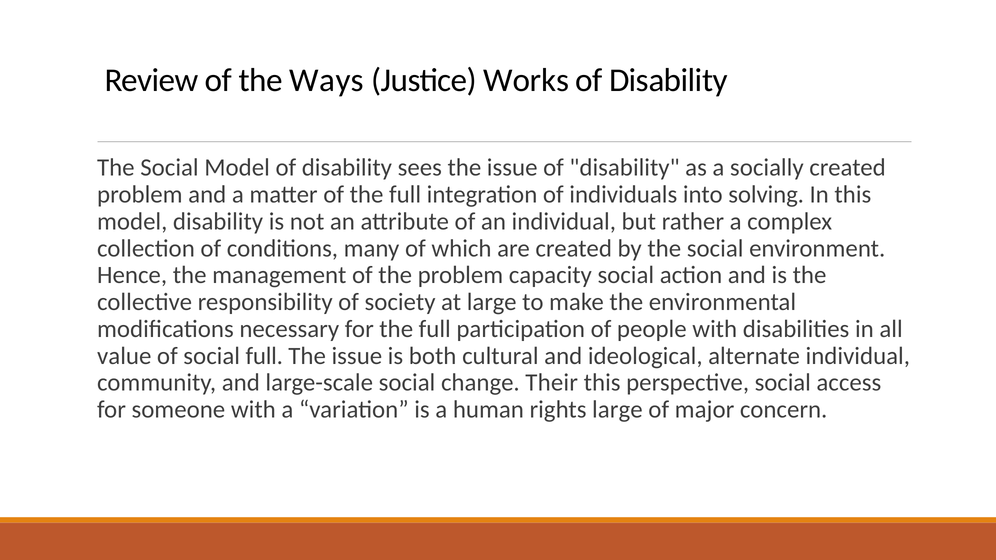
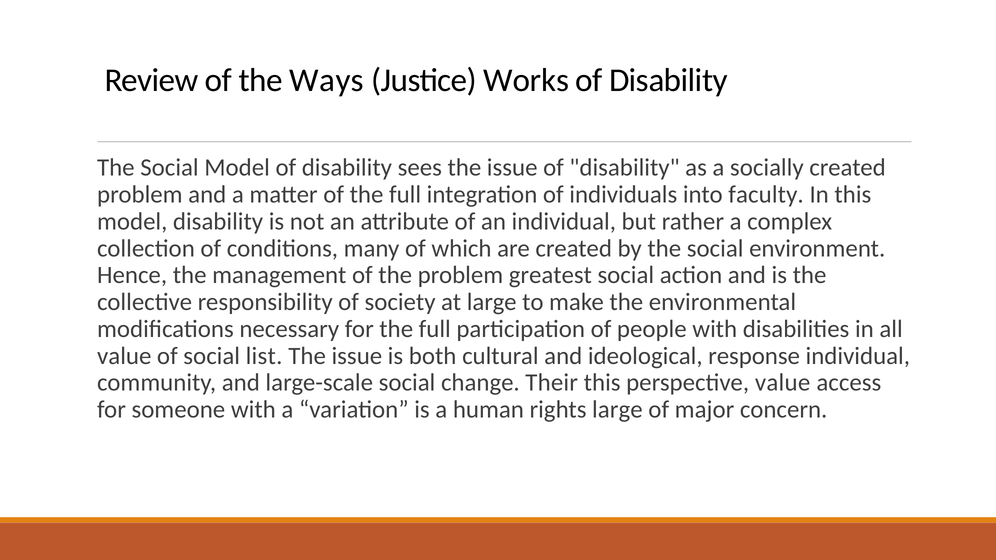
solving: solving -> faculty (766, 195)
capacity: capacity -> greatest (550, 275)
social full: full -> list (264, 356)
alternate: alternate -> response (754, 356)
perspective social: social -> value (783, 383)
